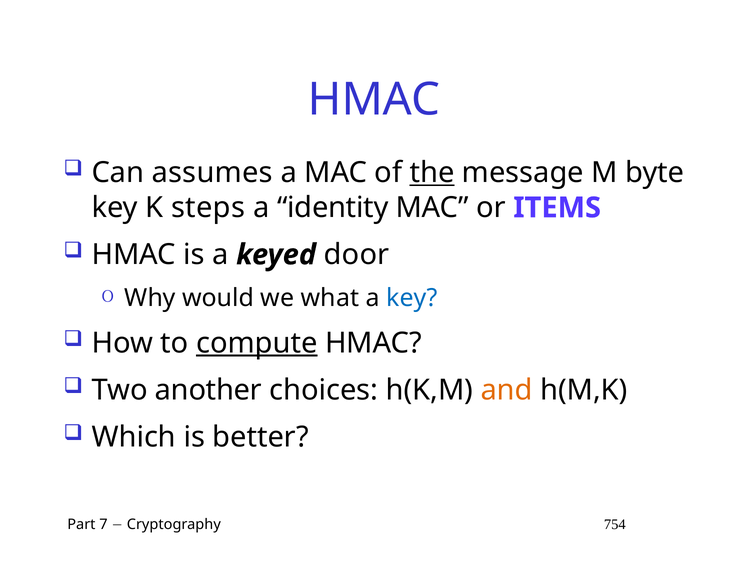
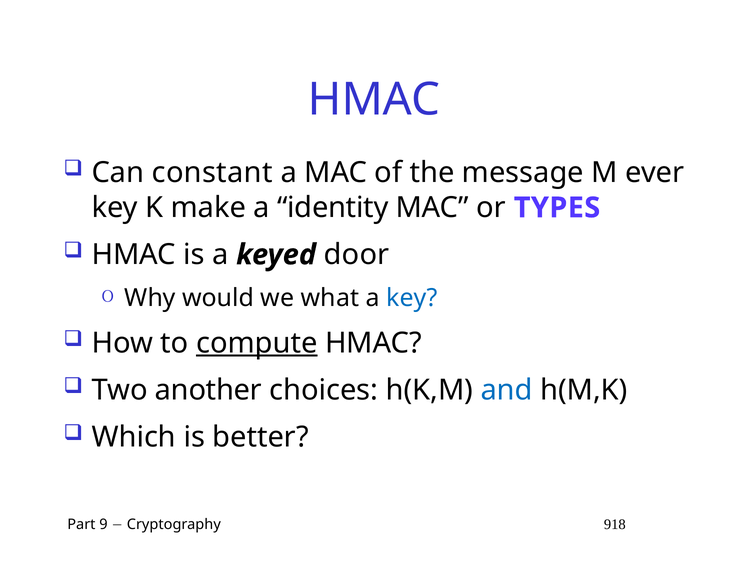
assumes: assumes -> constant (212, 173)
the underline: present -> none (432, 173)
byte: byte -> ever (655, 173)
steps: steps -> make (208, 208)
ITEMS: ITEMS -> TYPES (557, 208)
and colour: orange -> blue (507, 390)
7: 7 -> 9 (103, 525)
754: 754 -> 918 (615, 525)
